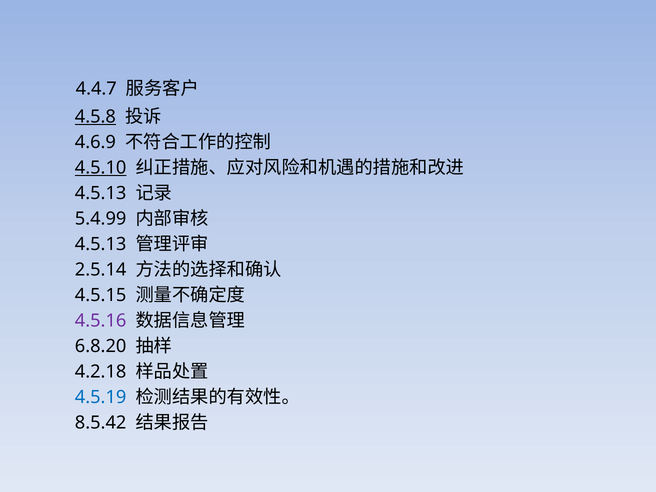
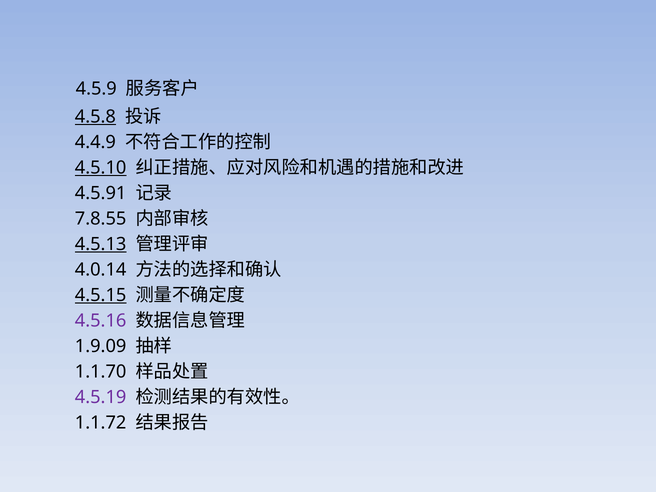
4.4.7: 4.4.7 -> 4.5.9 (96, 89)
4.6.9: 4.6.9 -> 4.4.9 (95, 142)
4.5.13: 4.5.13 -> 4.5.91 (101, 193)
5.4.99: 5.4.99 -> 7.8.55 (101, 219)
4.5.13 underline: none -> present (101, 244)
2.5.14: 2.5.14 -> 4.0.14 (101, 270)
4.5.15 underline: none -> present (101, 295)
6.8.20: 6.8.20 -> 1.9.09 (101, 346)
4.2.18: 4.2.18 -> 1.1.70 (101, 372)
4.5.19 colour: blue -> purple (101, 397)
8.5.42: 8.5.42 -> 1.1.72 (101, 423)
